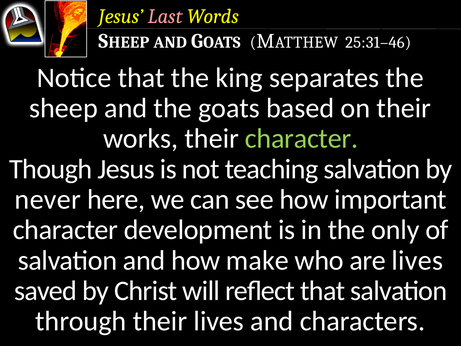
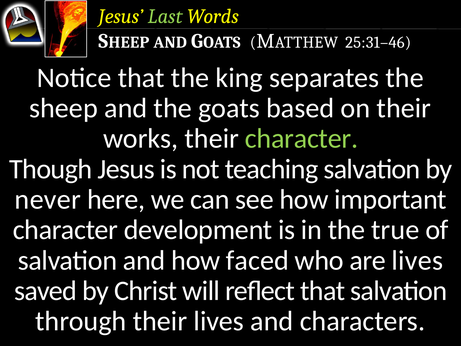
Last colour: pink -> light green (165, 16)
only: only -> true (395, 230)
make: make -> faced (257, 260)
